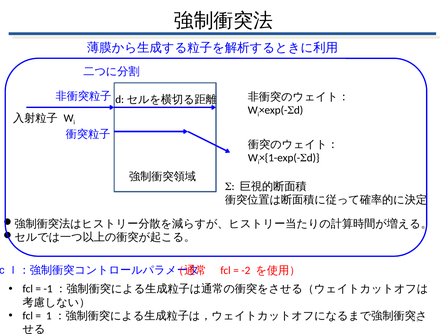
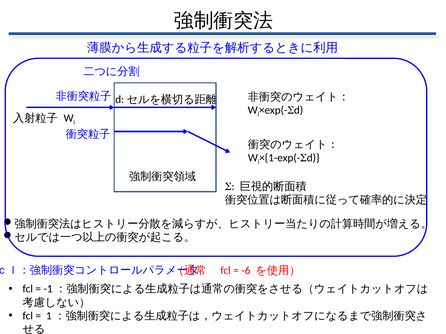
-2: -2 -> -6 (246, 271)
